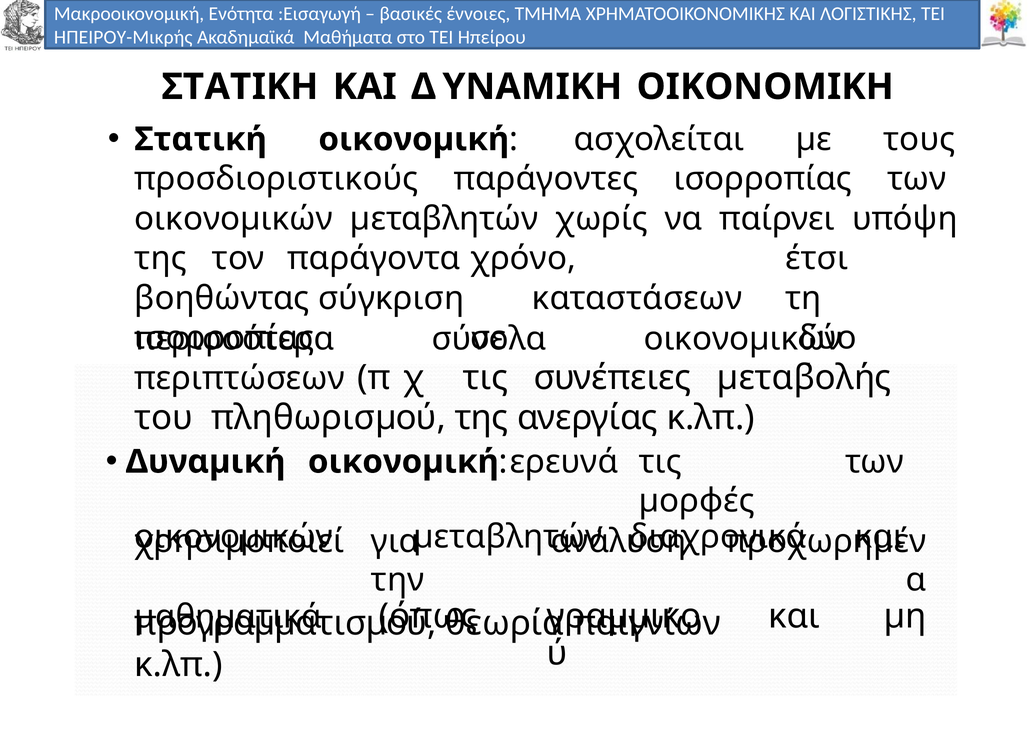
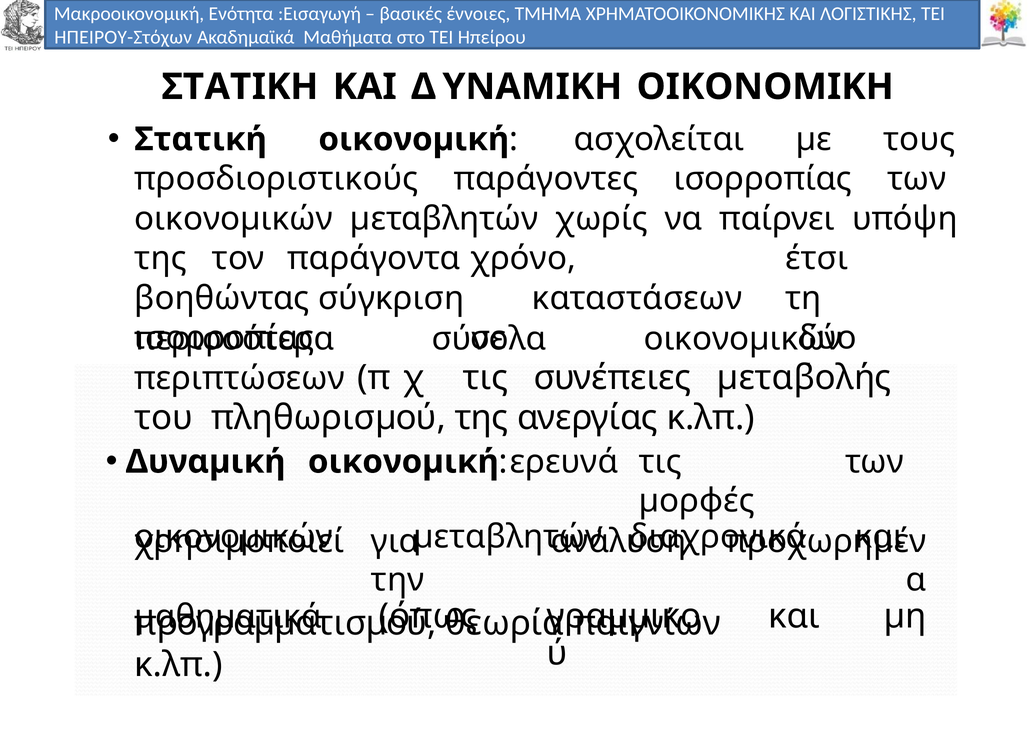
ΗΠΕΙΡΟΥ-Μικρής: ΗΠΕΙΡΟΥ-Μικρής -> ΗΠΕΙΡΟΥ-Στόχων (123, 37)
